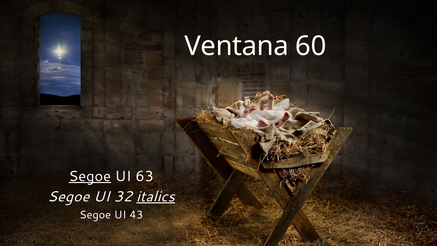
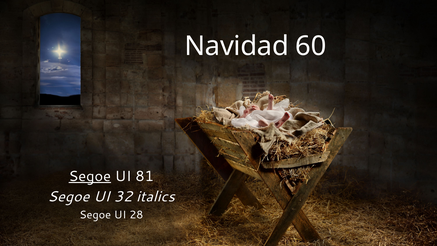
Ventana: Ventana -> Navidad (237, 46)
63: 63 -> 81 (145, 176)
italics underline: present -> none (156, 196)
43: 43 -> 28 (136, 215)
